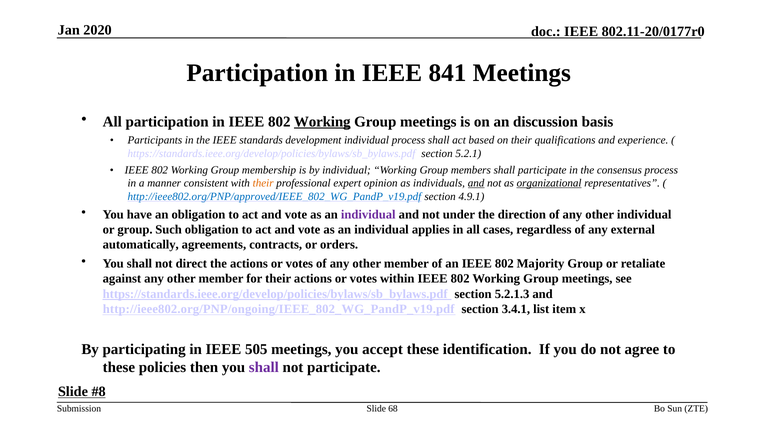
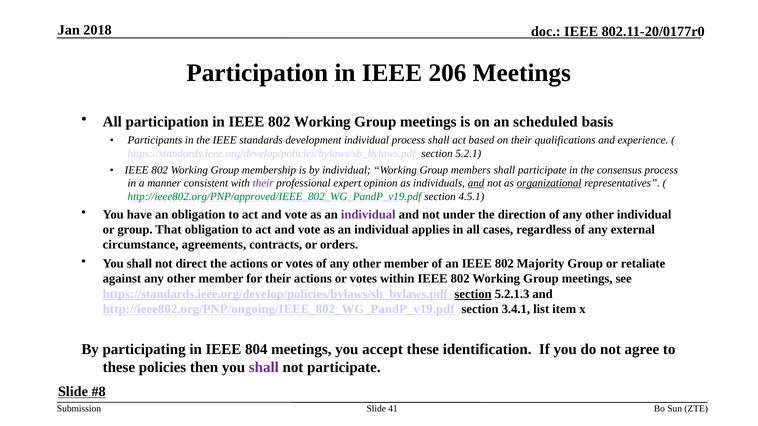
2020: 2020 -> 2018 (98, 30)
841: 841 -> 206 (447, 73)
Working underline: present -> none (322, 122)
discussion: discussion -> scheduled (545, 122)
their colour: orange -> purple (263, 183)
http://ieee802.org/PNP/approved/IEEE_802_WG_PandP_v19.pdf colour: blue -> green (274, 197)
4.9.1: 4.9.1 -> 4.5.1 (471, 197)
Such: Such -> That (168, 230)
automatically: automatically -> circumstance (141, 245)
section underline: none -> present (473, 294)
505: 505 -> 804 (256, 349)
68: 68 -> 41 (393, 409)
